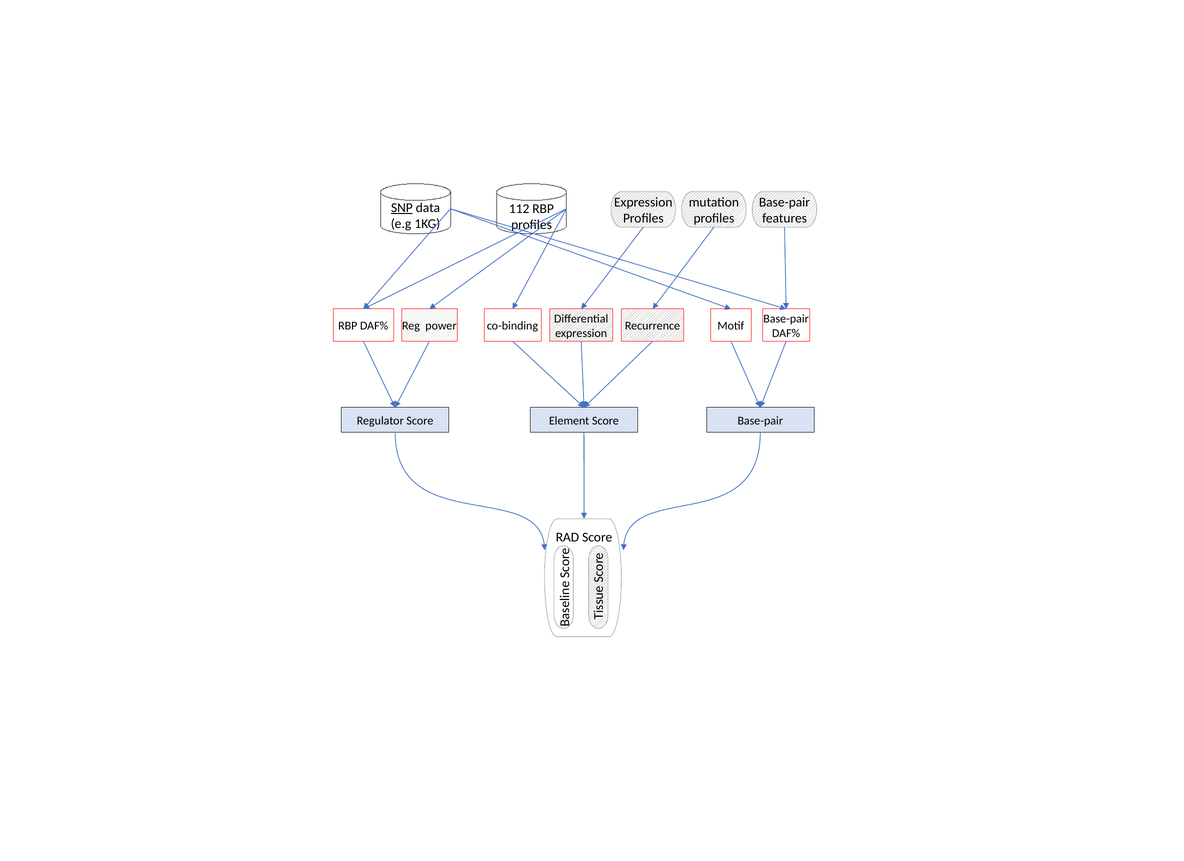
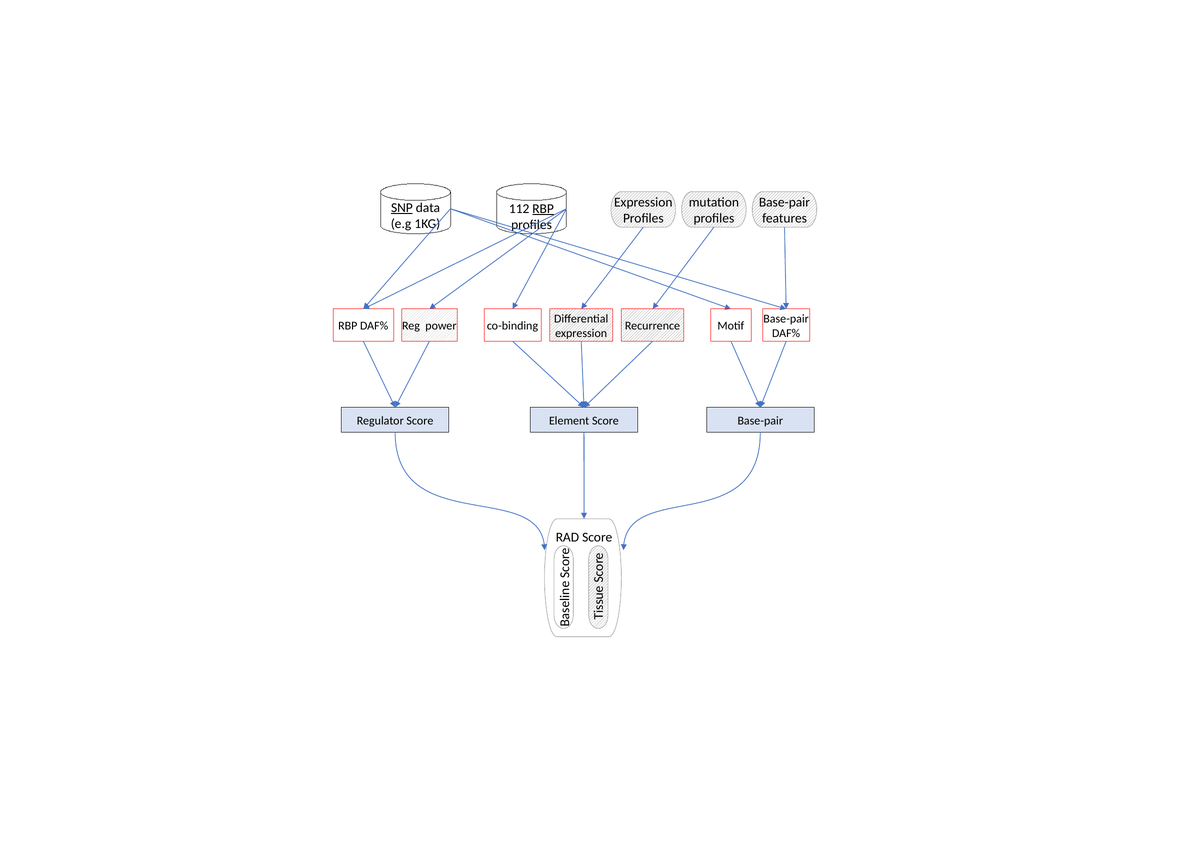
RBP underline: none -> present (543, 209)
